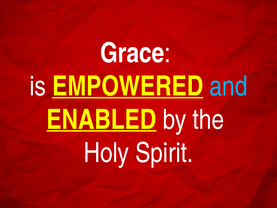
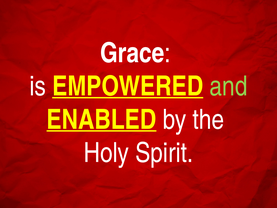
and colour: light blue -> light green (229, 86)
